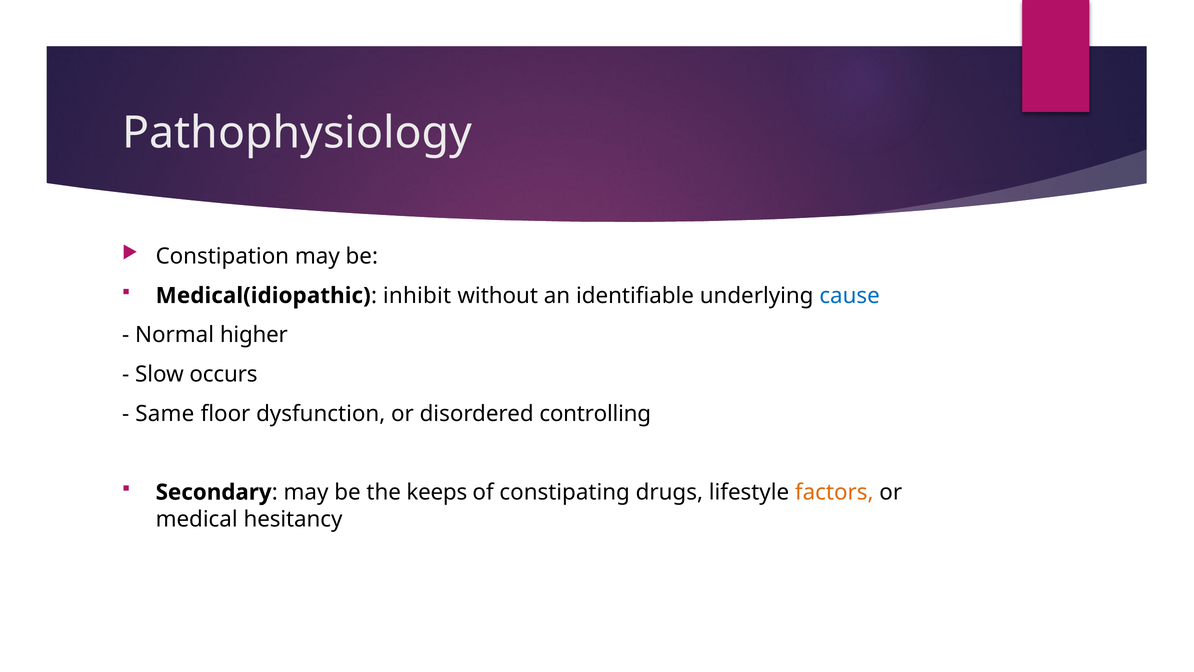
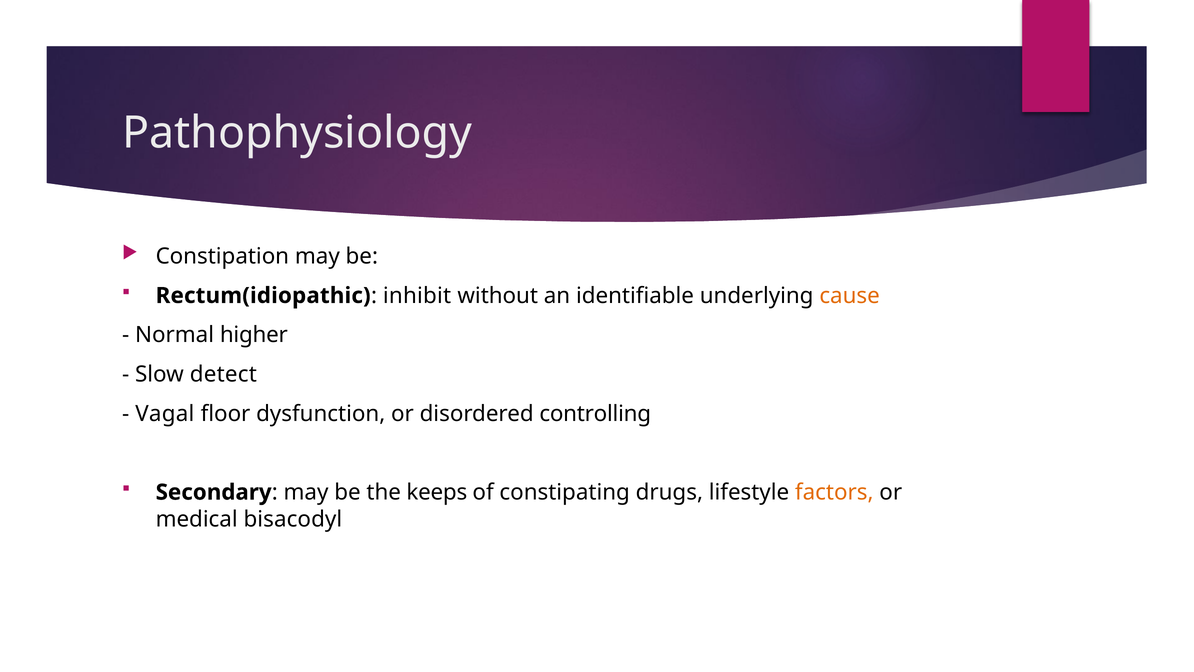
Medical(idiopathic: Medical(idiopathic -> Rectum(idiopathic (263, 295)
cause colour: blue -> orange (850, 295)
occurs: occurs -> detect (223, 374)
Same: Same -> Vagal (165, 413)
hesitancy: hesitancy -> bisacodyl (293, 519)
